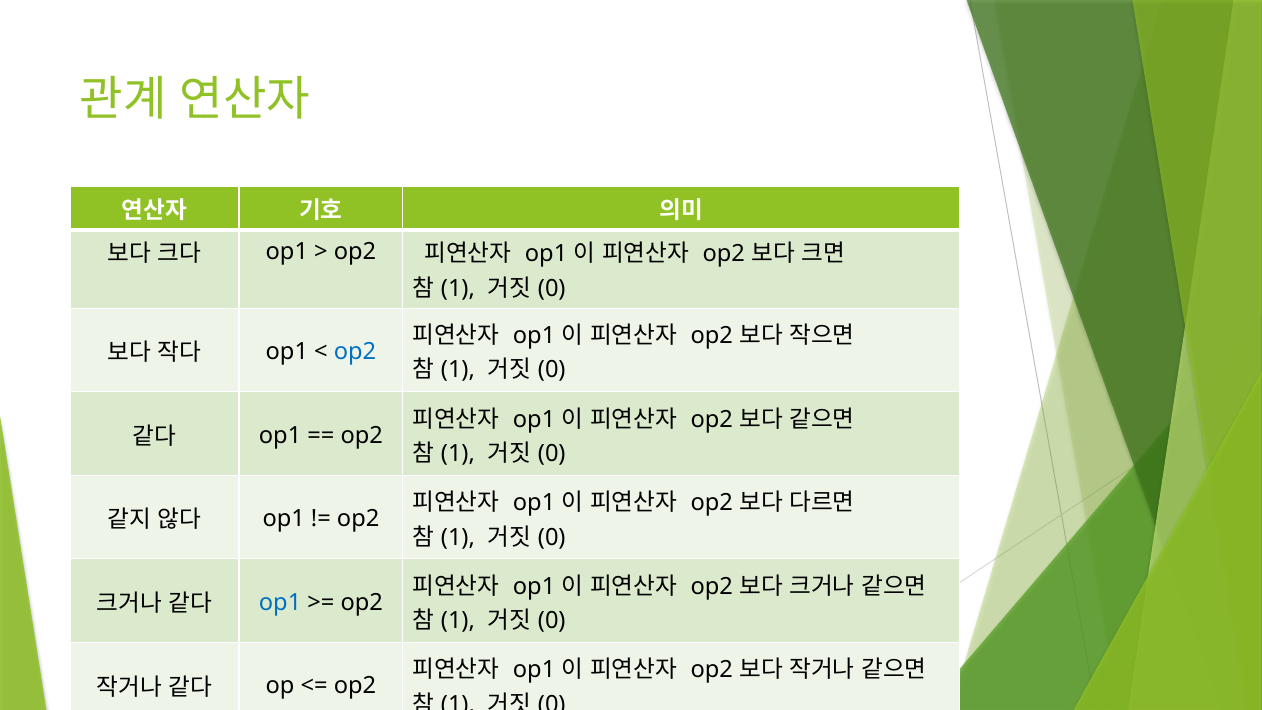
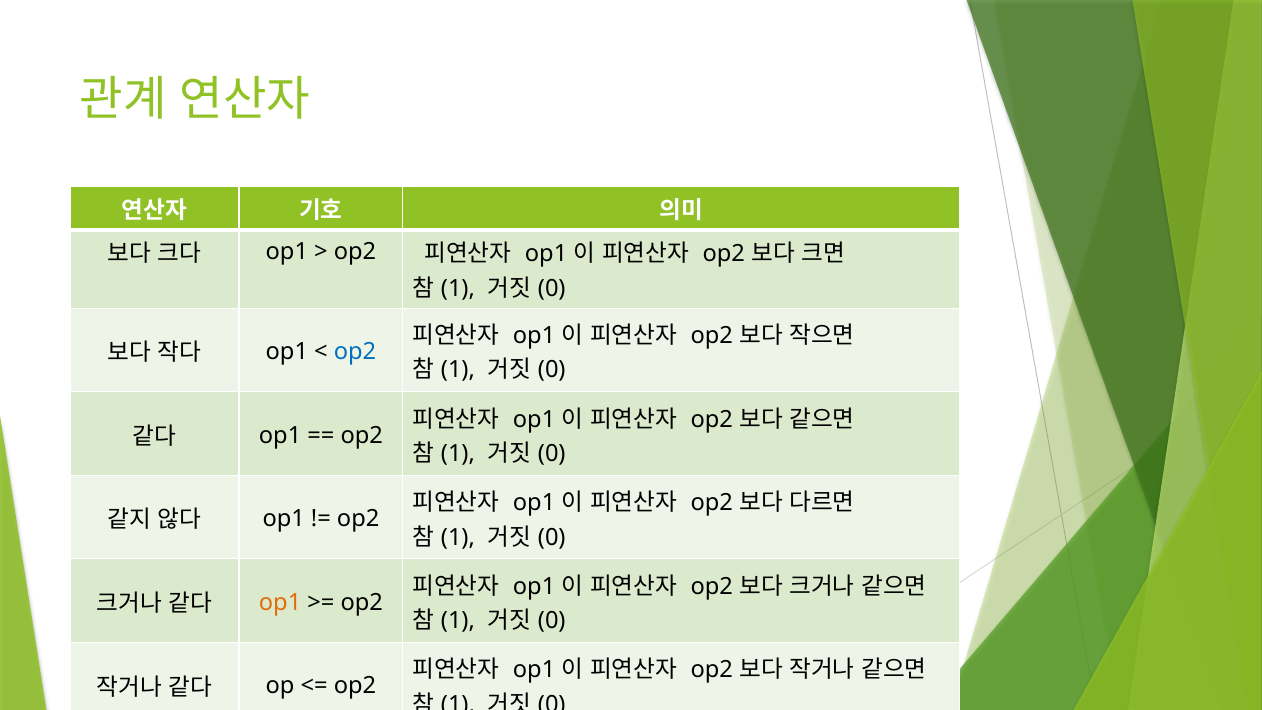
op1 colour: blue -> orange (280, 602)
